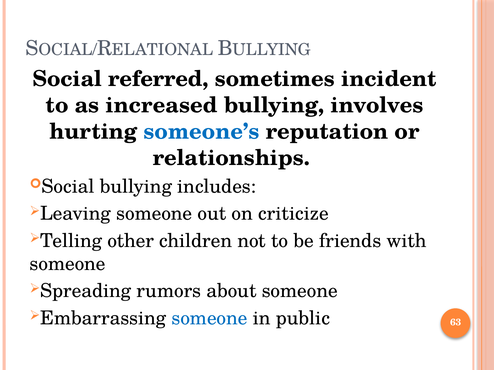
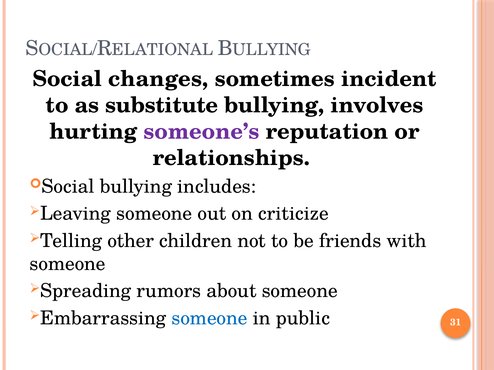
referred: referred -> changes (158, 79)
increased: increased -> substitute (162, 105)
someone’s colour: blue -> purple (202, 132)
63: 63 -> 31 (456, 323)
